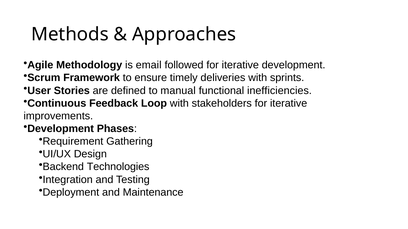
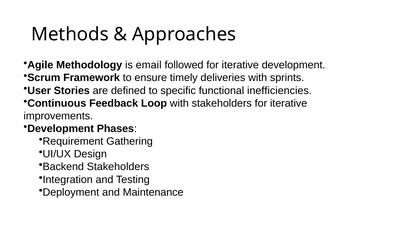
manual: manual -> specific (178, 91)
Backend Technologies: Technologies -> Stakeholders (118, 167)
